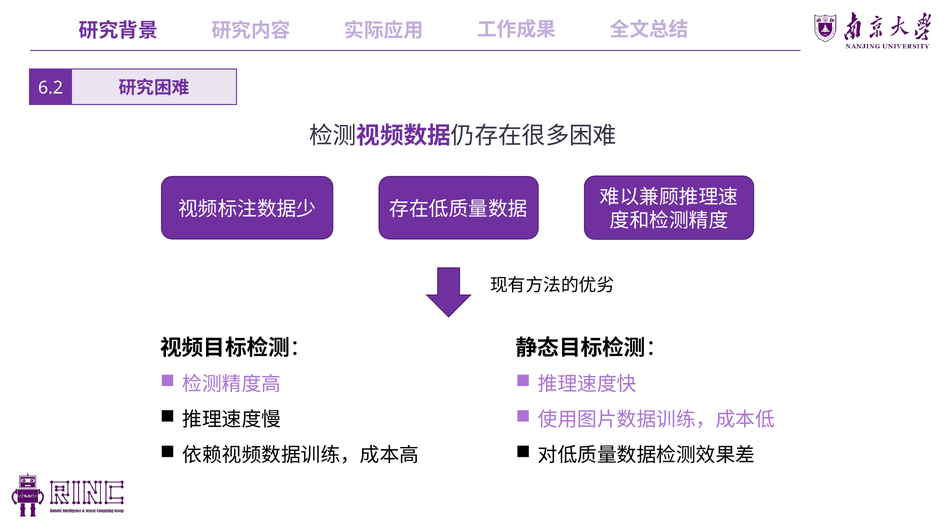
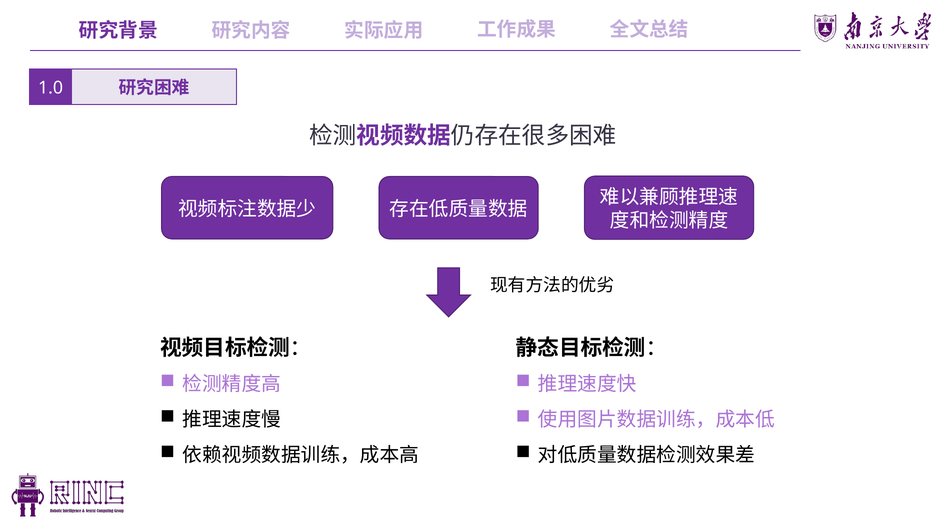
6.2: 6.2 -> 1.0 (51, 88)
